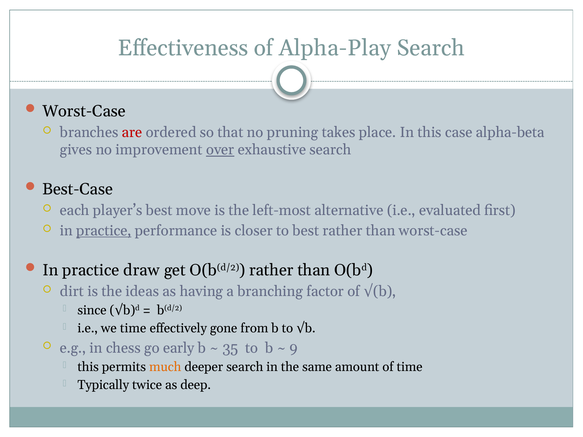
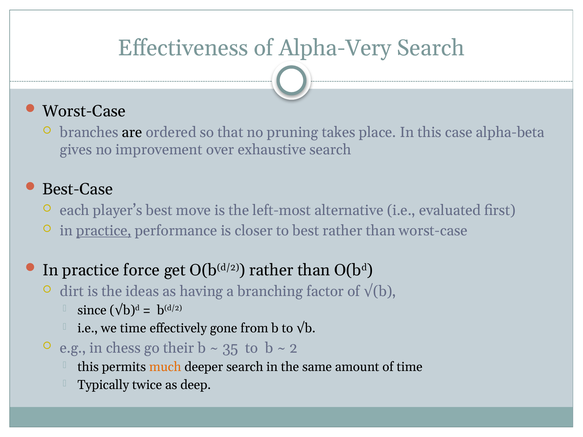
Alpha-Play: Alpha-Play -> Alpha-Very (335, 48)
are colour: red -> black (132, 132)
over underline: present -> none (220, 150)
draw: draw -> force (142, 270)
early: early -> their (179, 348)
9: 9 -> 2 (294, 348)
